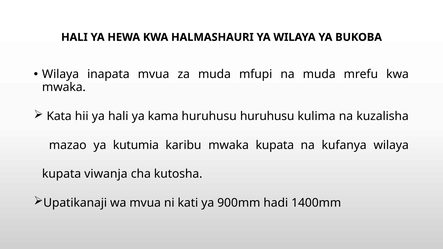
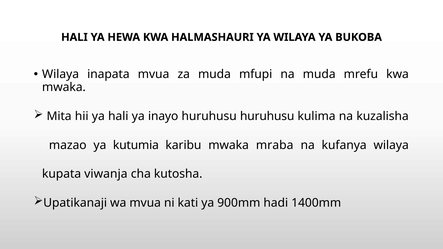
Kata: Kata -> Mita (59, 116)
kama: kama -> inayo (163, 116)
mwaka kupata: kupata -> mraba (275, 145)
